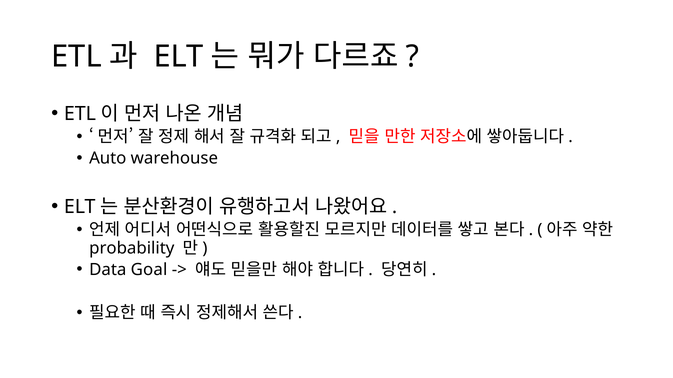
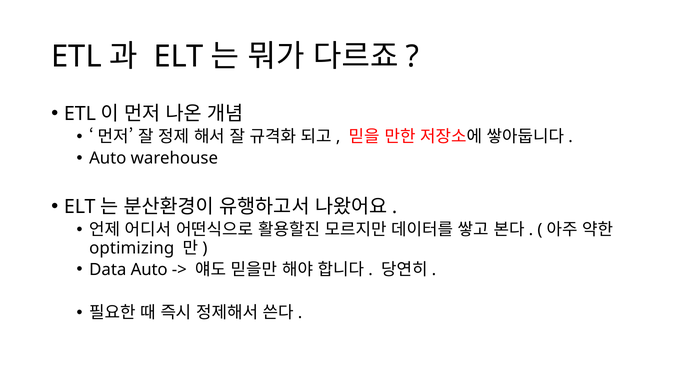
probability: probability -> optimizing (132, 248)
Data Goal: Goal -> Auto (149, 270)
